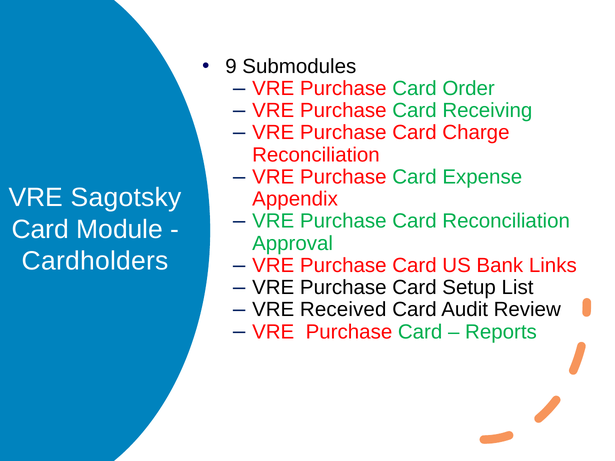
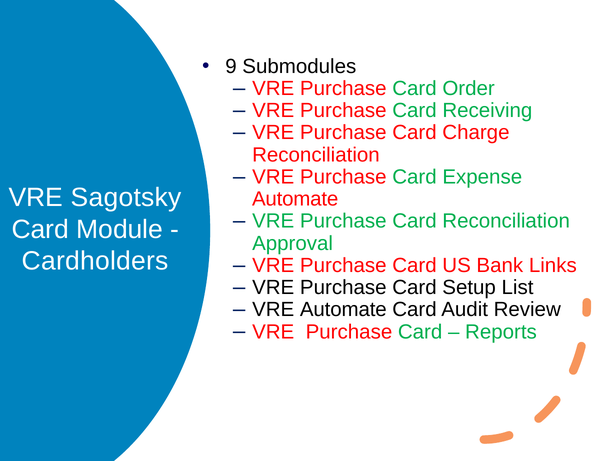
Appendix: Appendix -> Automate (295, 199)
VRE Received: Received -> Automate (343, 310)
